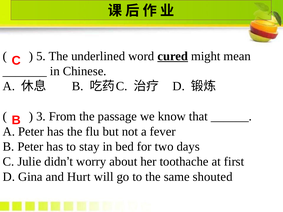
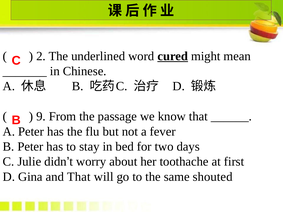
5: 5 -> 2 (41, 56)
3: 3 -> 9 (41, 117)
and Hurt: Hurt -> That (79, 177)
